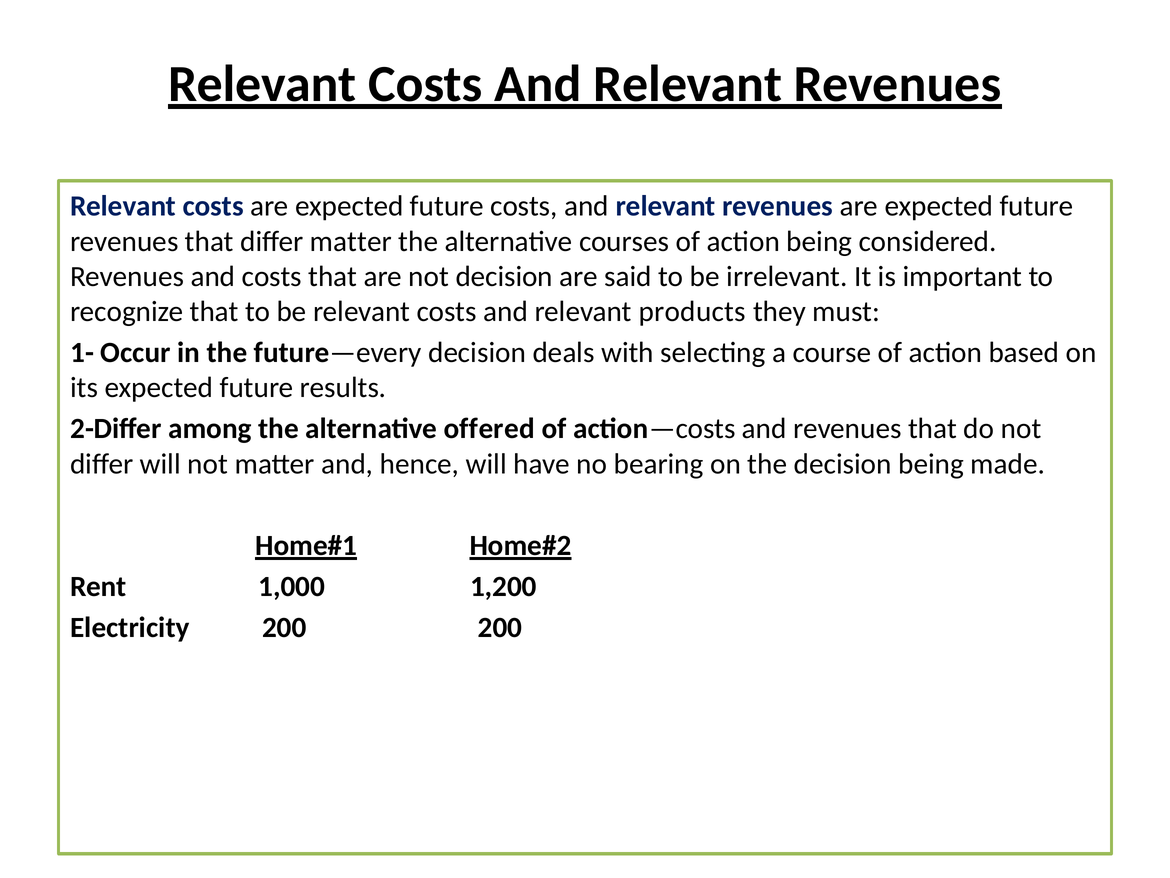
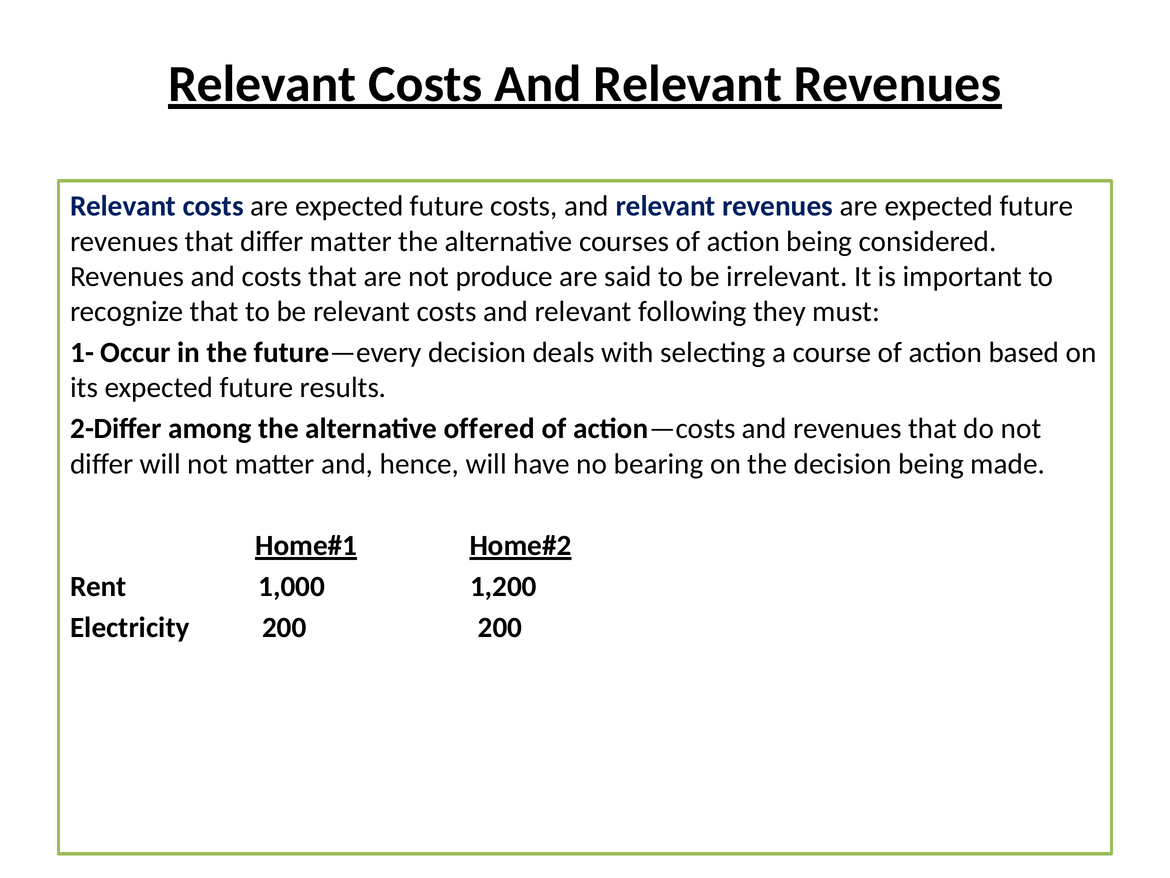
not decision: decision -> produce (504, 276)
products: products -> following (692, 311)
